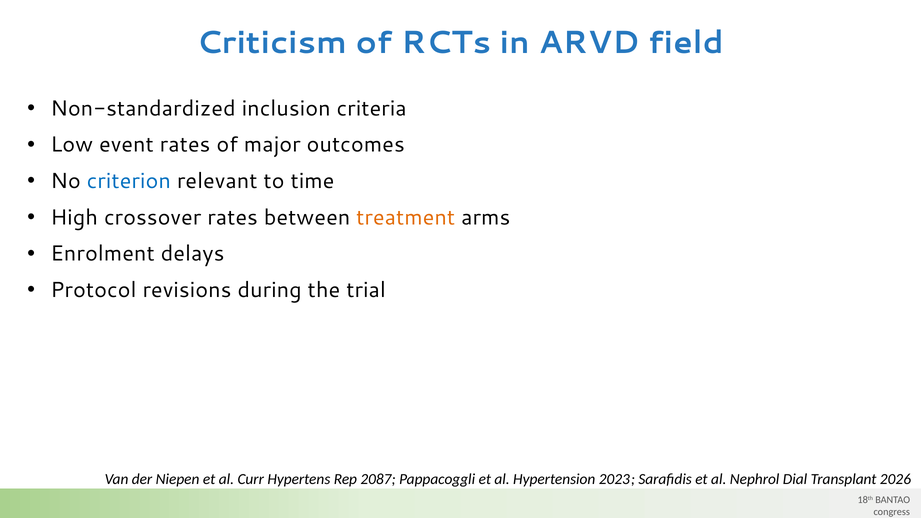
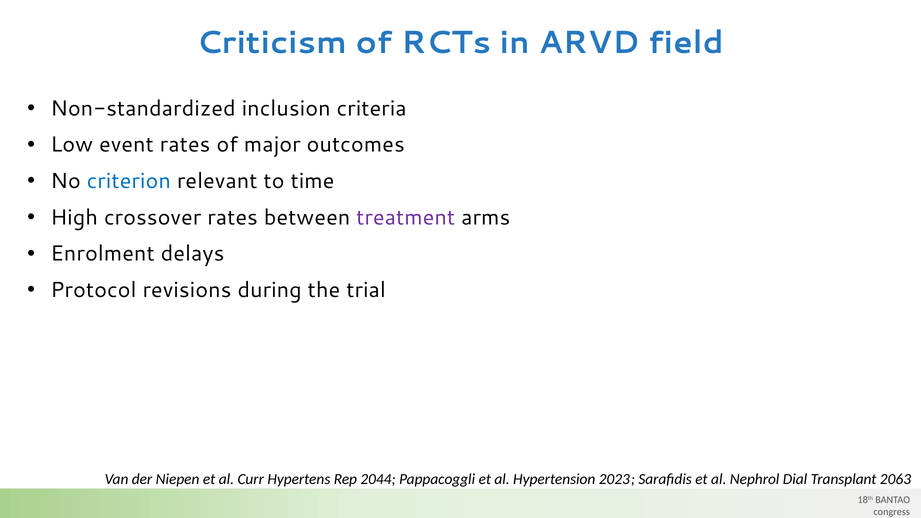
treatment colour: orange -> purple (406, 217)
2087: 2087 -> 2044 (378, 479)
2026: 2026 -> 2063 (895, 479)
